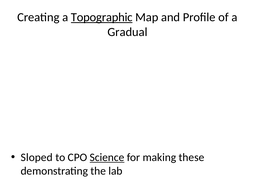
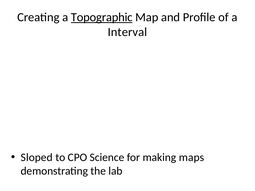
Gradual: Gradual -> Interval (127, 32)
Science underline: present -> none (107, 158)
these: these -> maps (192, 158)
